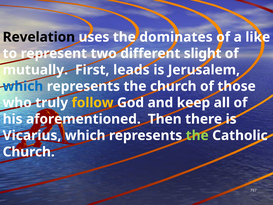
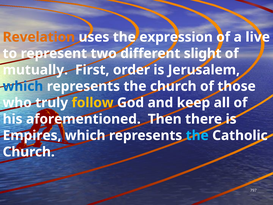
Revelation colour: black -> orange (39, 37)
dominates: dominates -> expression (176, 37)
like: like -> live (258, 37)
leads: leads -> order (131, 70)
Vicarius: Vicarius -> Empires (32, 135)
the colour: light green -> light blue (197, 135)
